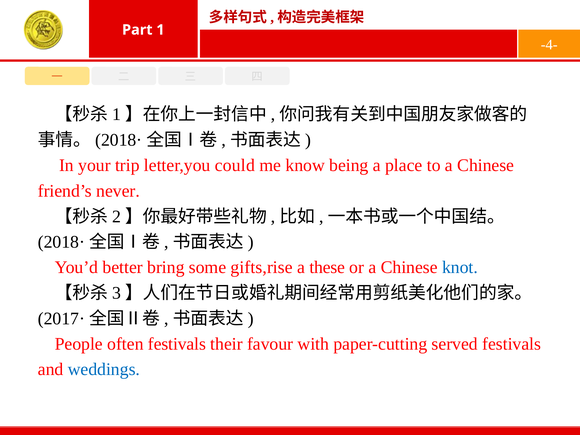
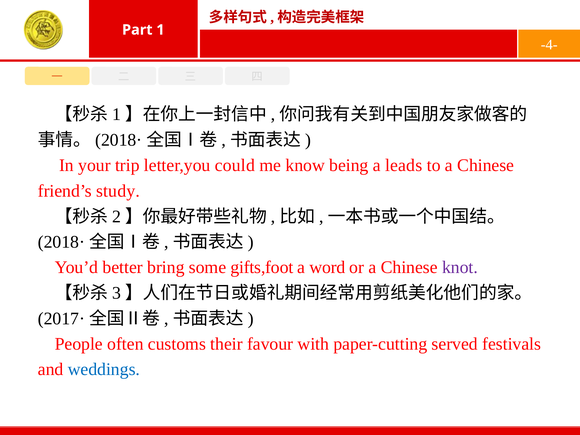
place: place -> leads (404, 165)
never: never -> study (118, 191)
gifts,rise: gifts,rise -> gifts,foot (262, 267)
these: these -> word (327, 267)
knot colour: blue -> purple (460, 267)
often festivals: festivals -> customs (177, 344)
